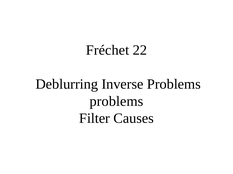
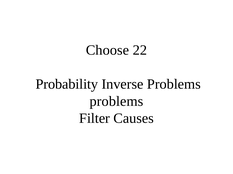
Fréchet: Fréchet -> Choose (107, 50)
Deblurring: Deblurring -> Probability (67, 84)
